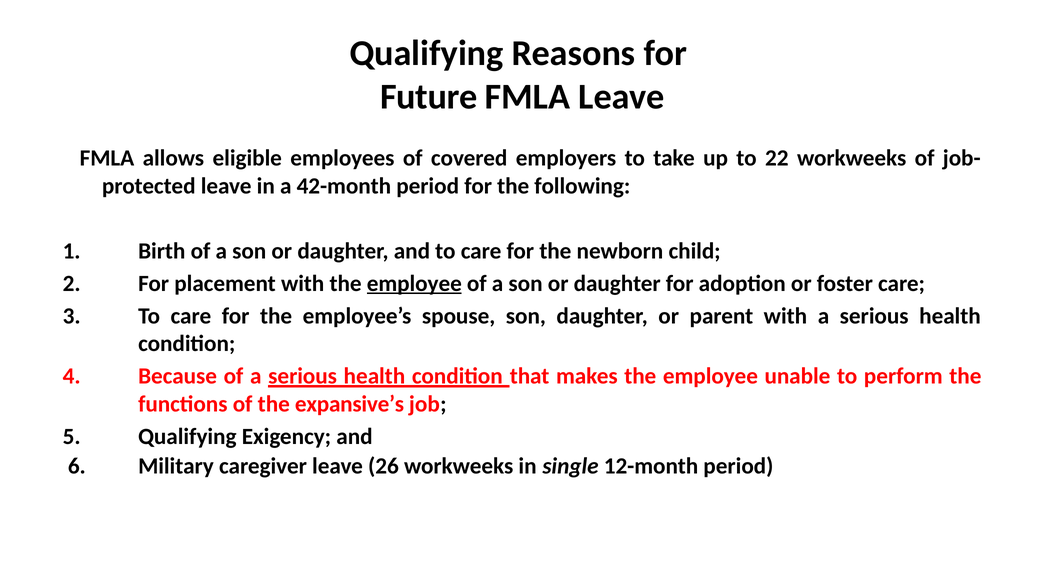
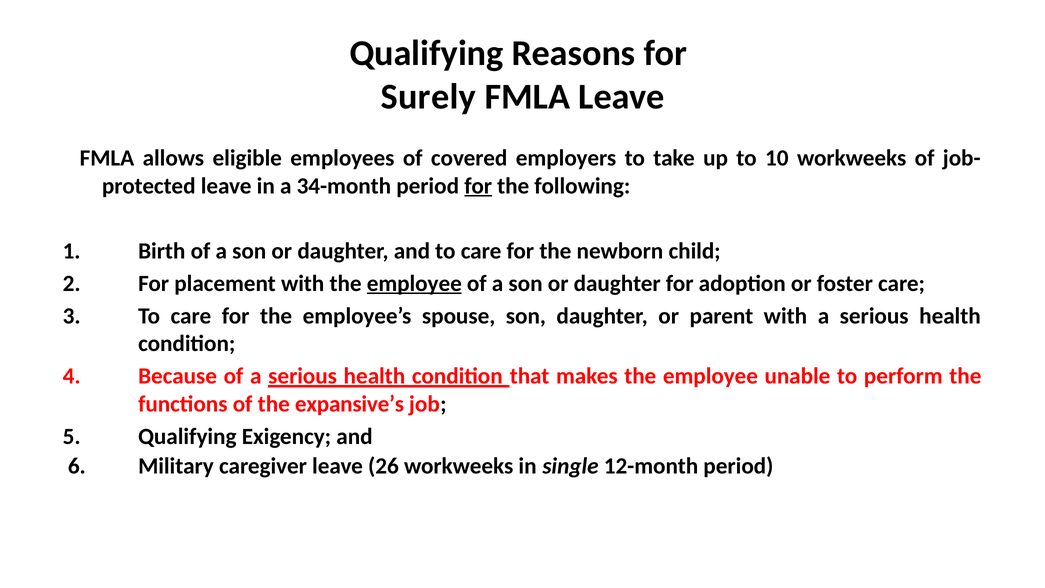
Future: Future -> Surely (428, 97)
22: 22 -> 10 (777, 158)
42-month: 42-month -> 34-month (344, 186)
for underline: none -> present (478, 186)
